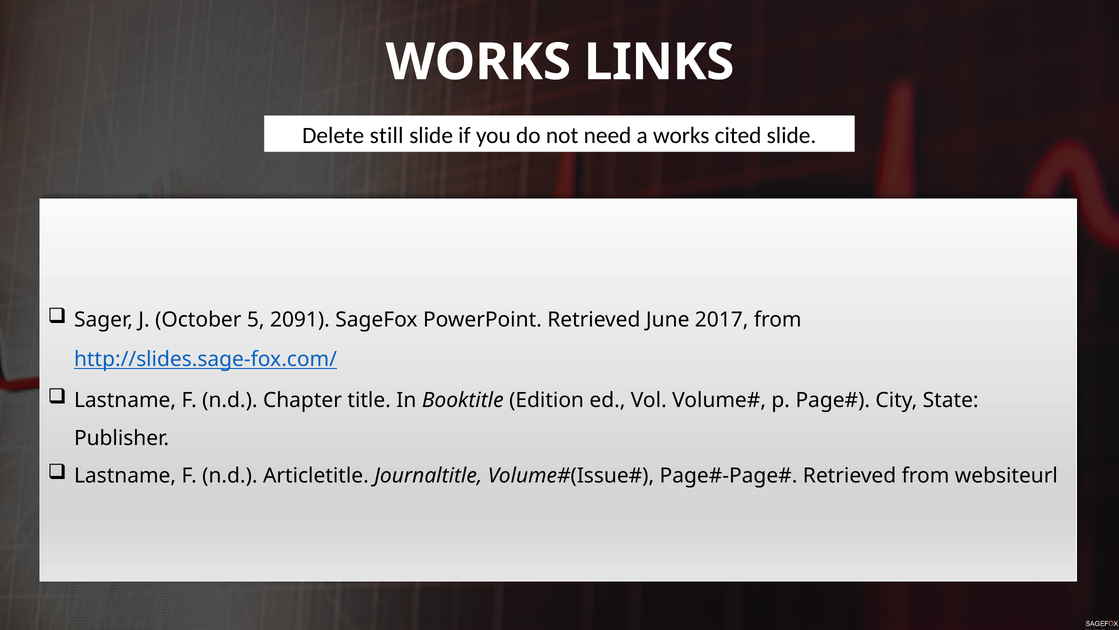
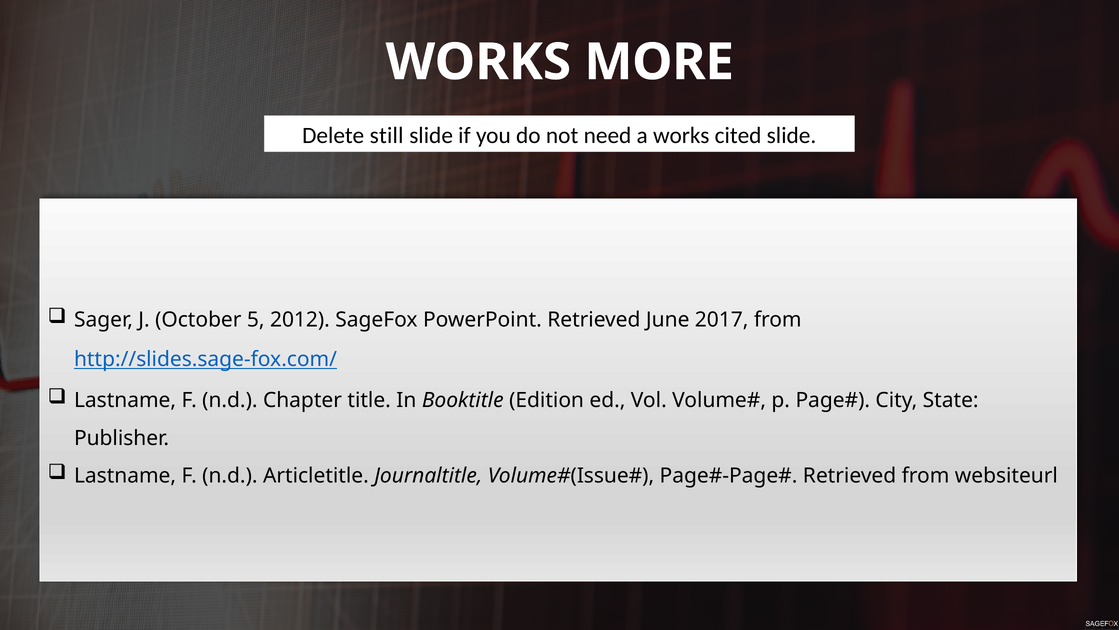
LINKS: LINKS -> MORE (659, 62)
2091: 2091 -> 2012 (300, 319)
